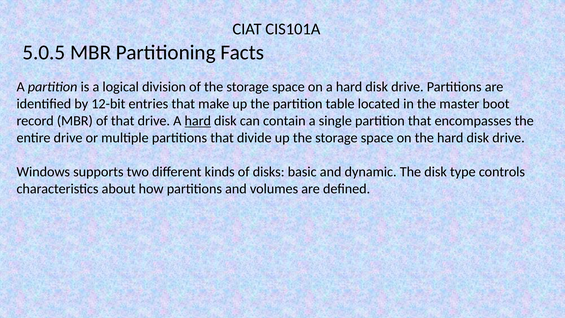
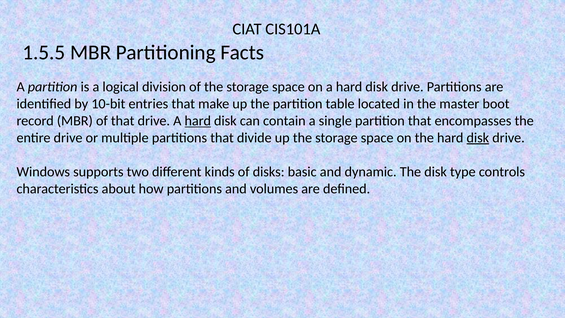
5.0.5: 5.0.5 -> 1.5.5 (44, 52)
12-bit: 12-bit -> 10-bit (108, 104)
disk underline: none -> present (478, 138)
